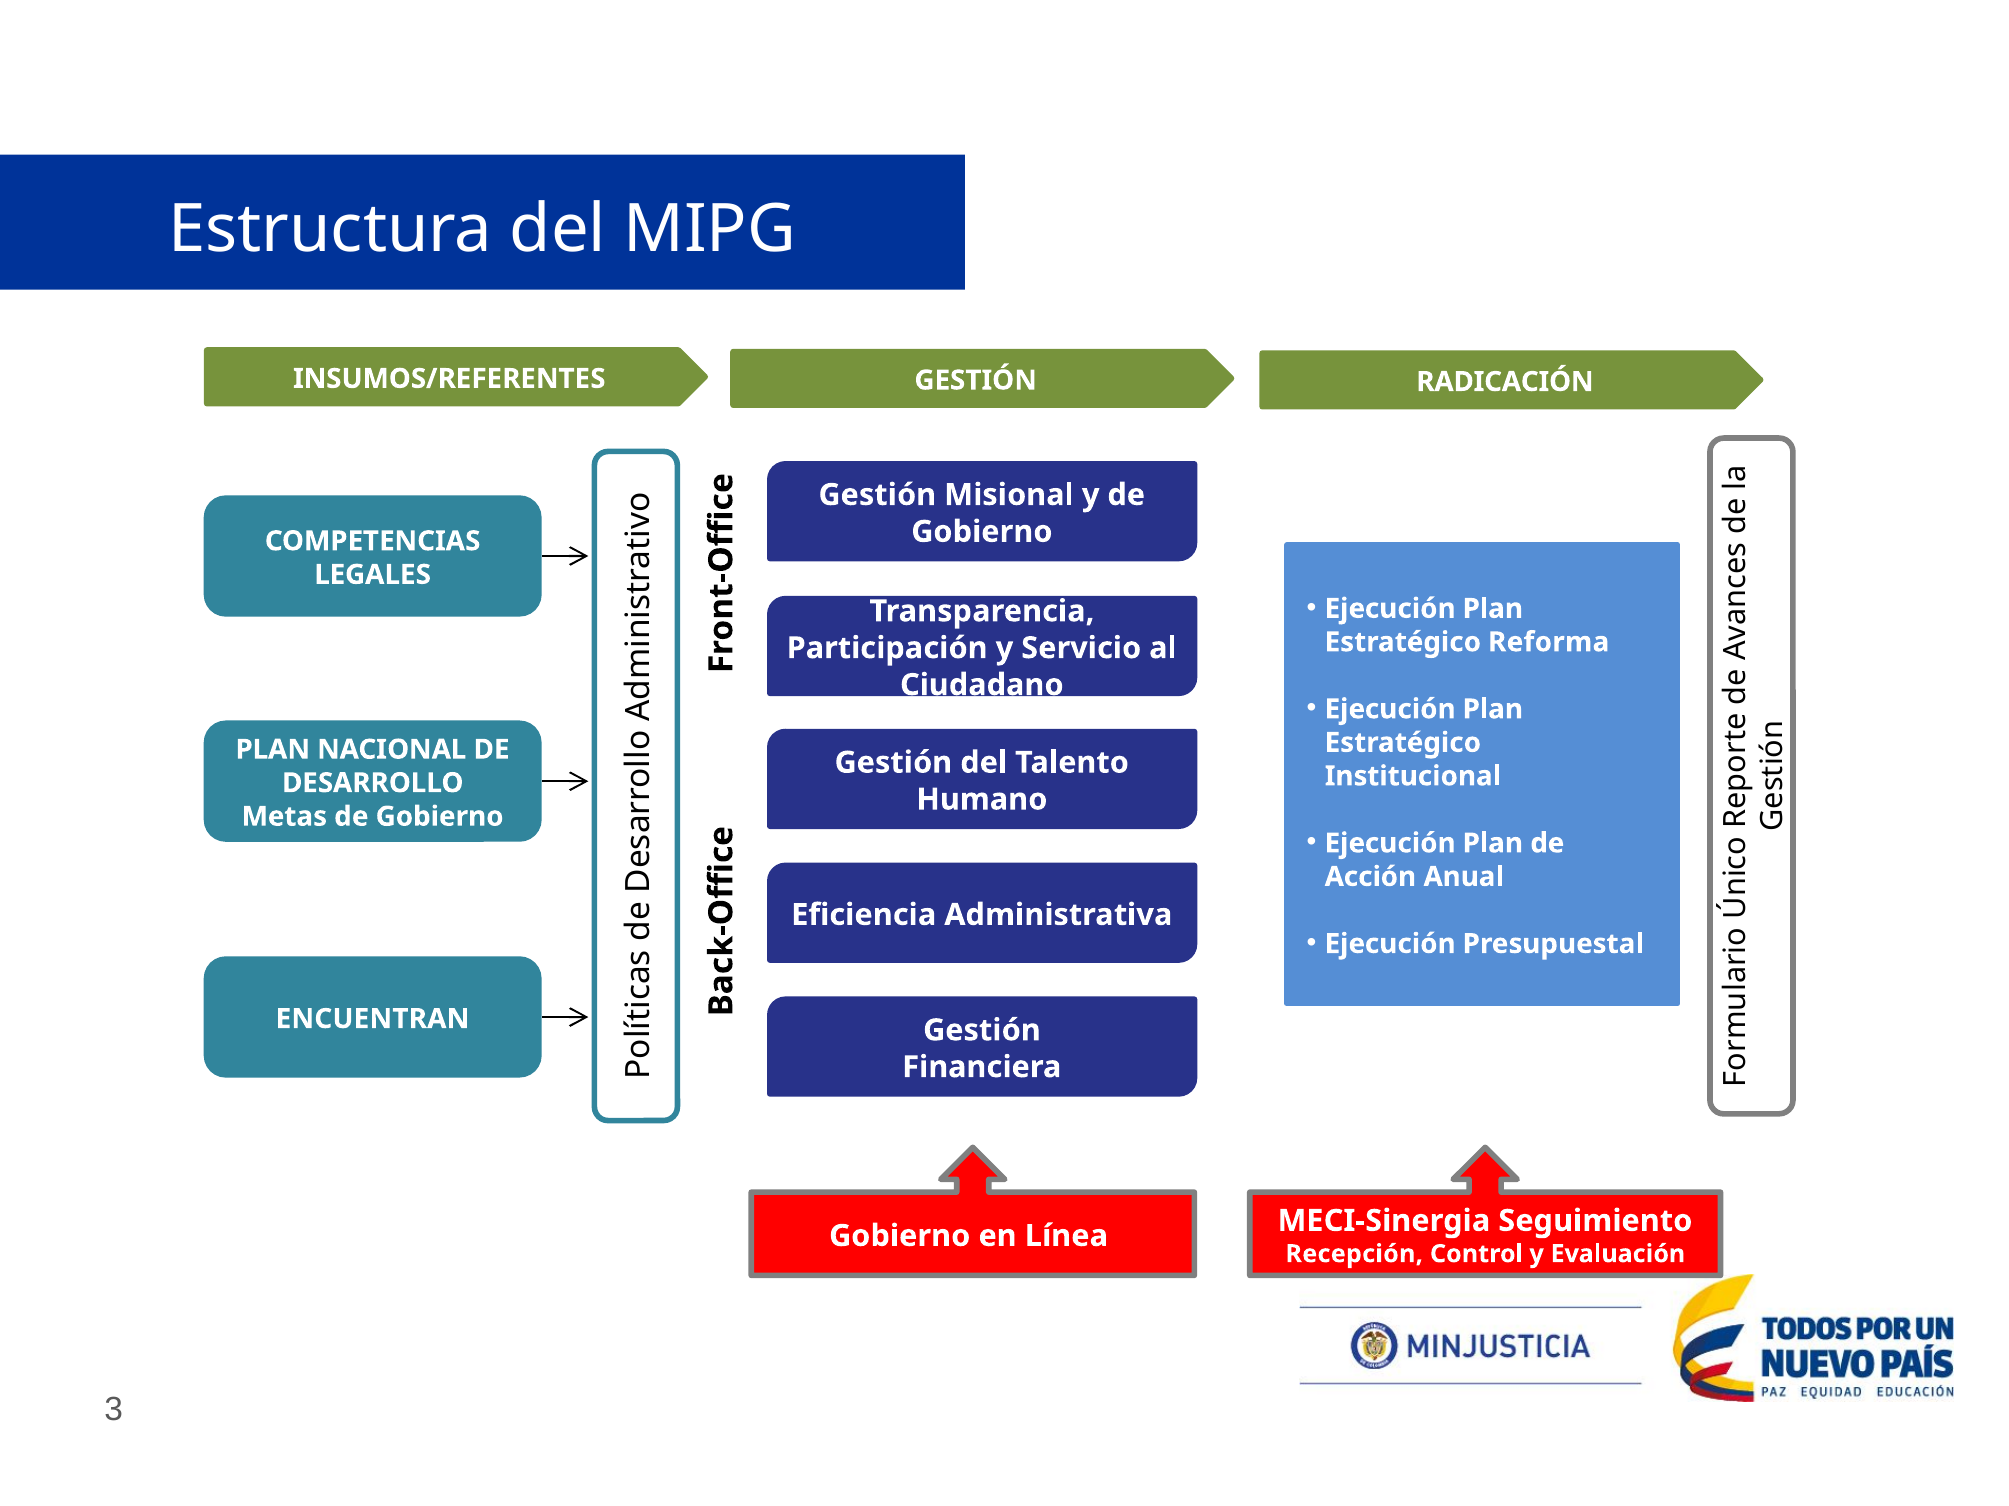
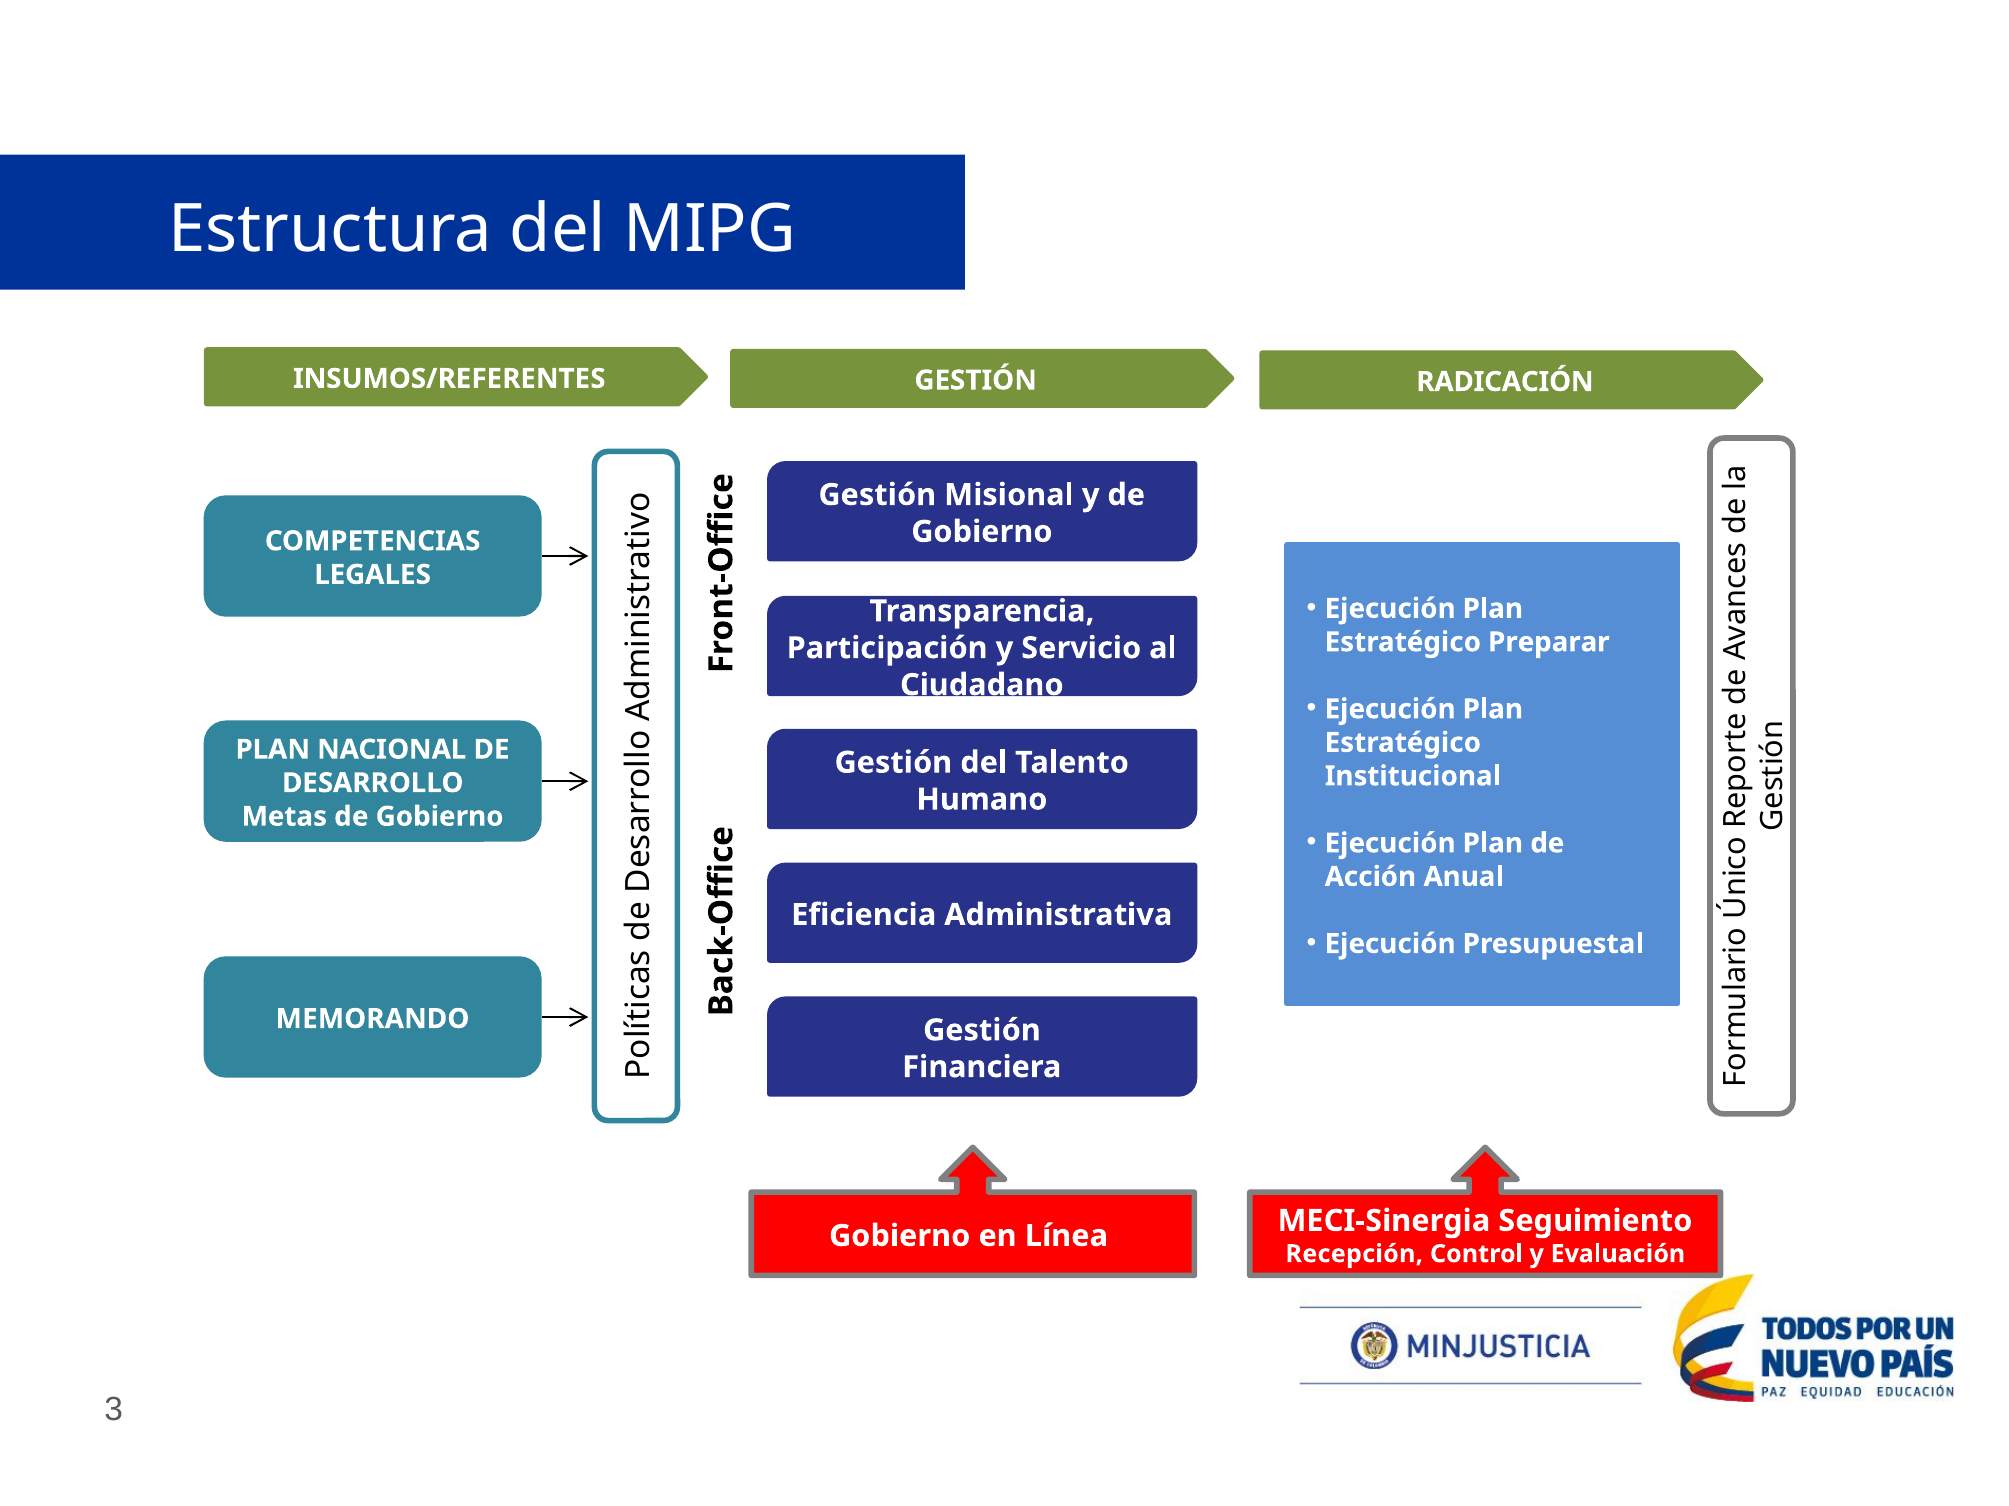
Reforma: Reforma -> Preparar (1549, 642)
ENCUENTRAN: ENCUENTRAN -> MEMORANDO (373, 1019)
